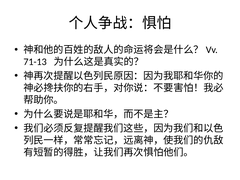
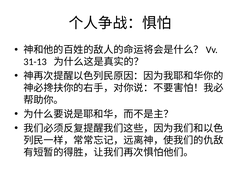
71-13: 71-13 -> 31-13 (35, 62)
